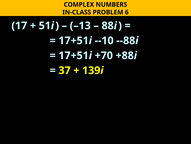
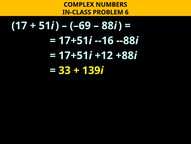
–13: –13 -> –69 (80, 26)
--10: --10 -> --16 (104, 40)
+70: +70 -> +12 (104, 55)
37: 37 -> 33 (65, 70)
